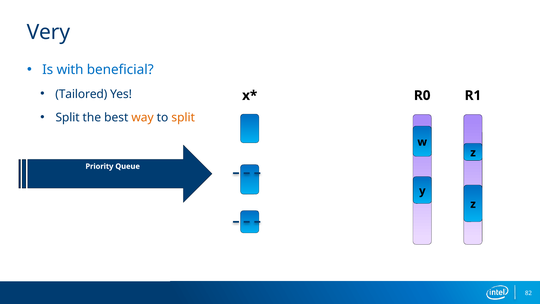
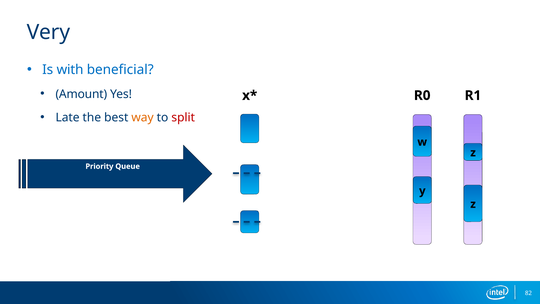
Tailored: Tailored -> Amount (81, 94)
Split: Split -> Late (68, 117)
split colour: orange -> red (183, 117)
